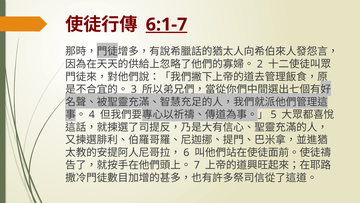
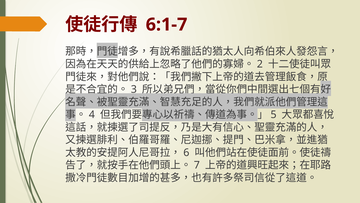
6:1-7 underline: present -> none (167, 25)
